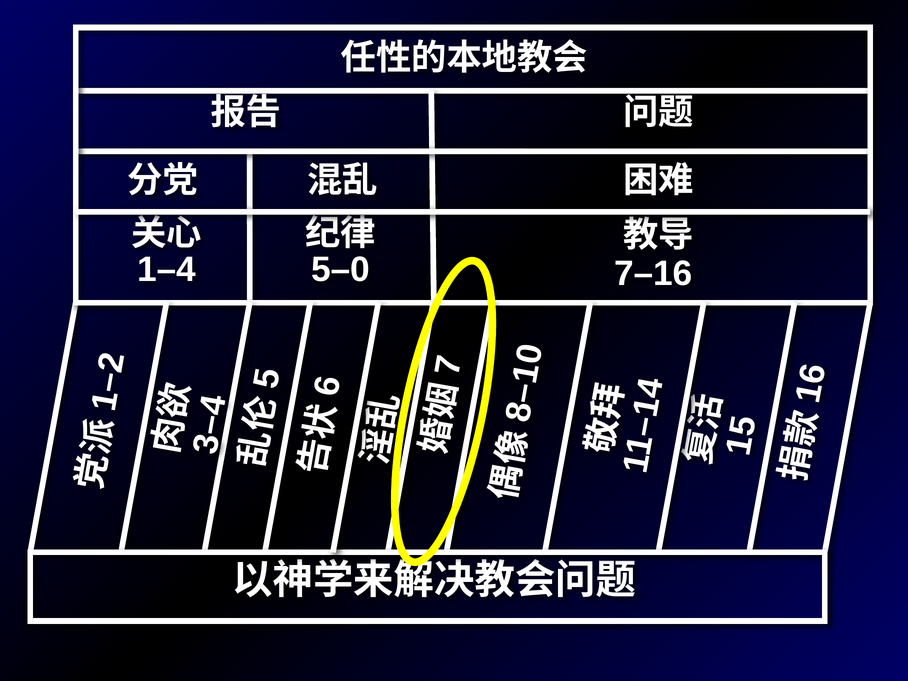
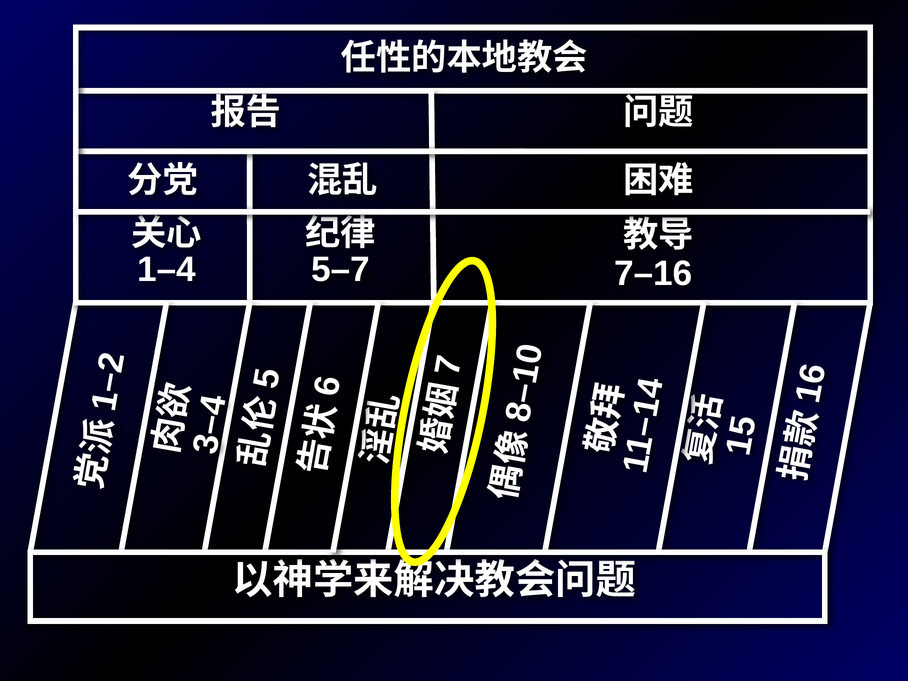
5–0: 5–0 -> 5–7 (341, 270)
